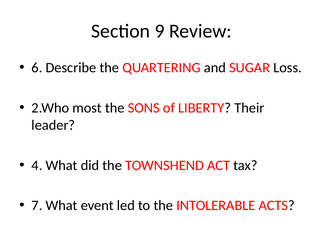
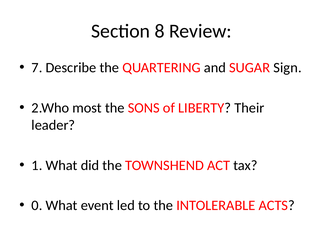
9: 9 -> 8 (160, 31)
6: 6 -> 7 (37, 68)
Loss: Loss -> Sign (287, 68)
4: 4 -> 1 (37, 165)
7: 7 -> 0 (37, 206)
